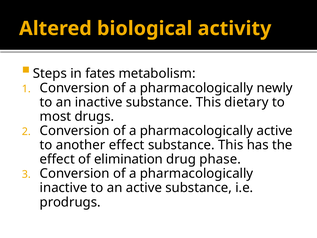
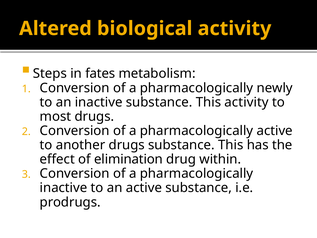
This dietary: dietary -> activity (247, 102)
another effect: effect -> drugs (127, 145)
phase: phase -> within (220, 159)
